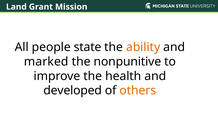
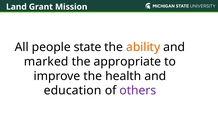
nonpunitive: nonpunitive -> appropriate (127, 62)
developed: developed -> education (73, 91)
others colour: orange -> purple (138, 91)
